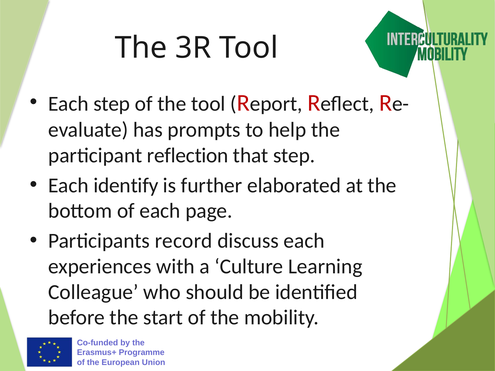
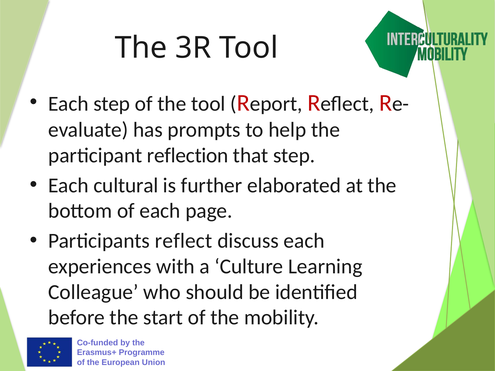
identify: identify -> cultural (126, 185)
record: record -> reflect (184, 241)
